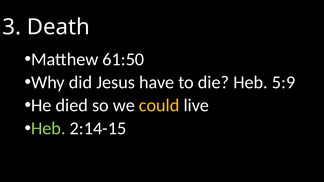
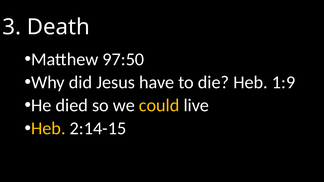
61:50: 61:50 -> 97:50 (123, 59)
5:9: 5:9 -> 1:9 (284, 83)
Heb colour: light green -> yellow (48, 129)
